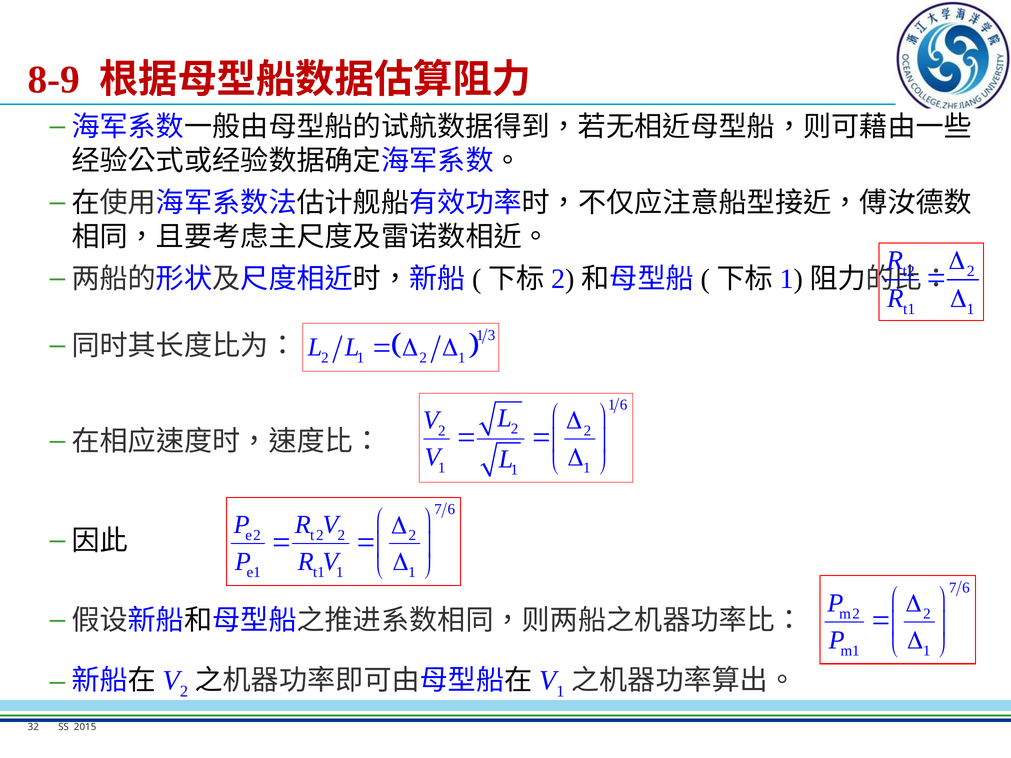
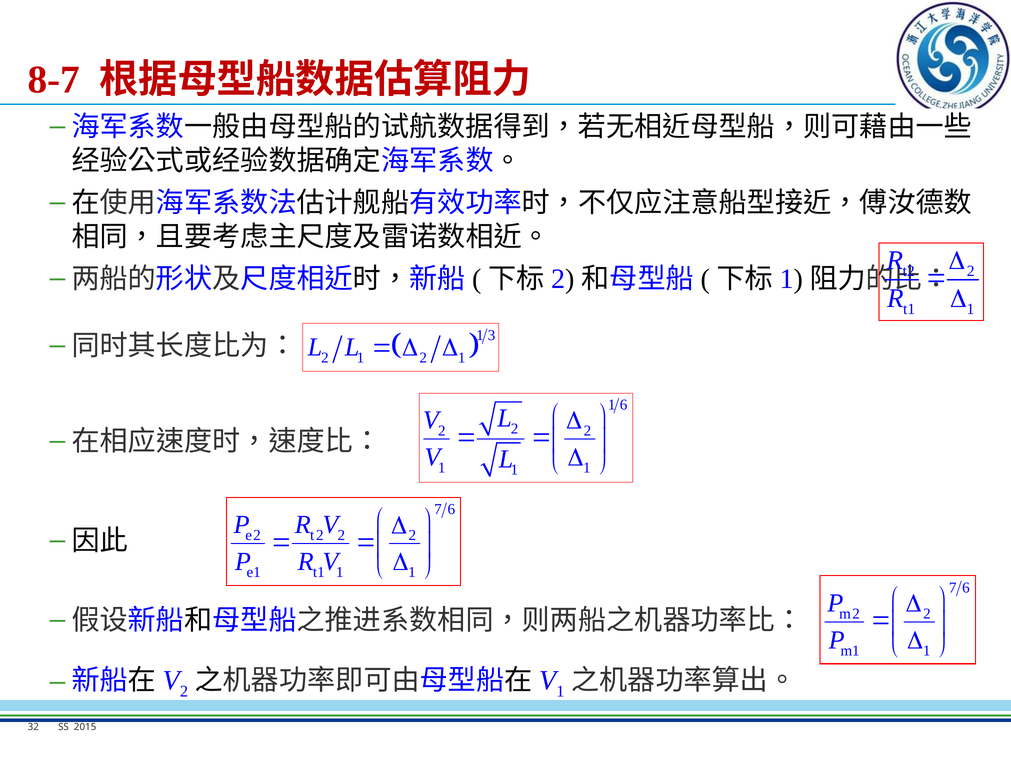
8-9: 8-9 -> 8-7 (54, 80)
